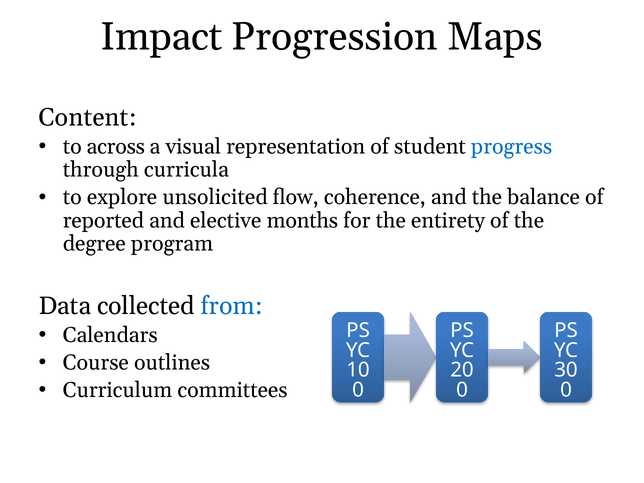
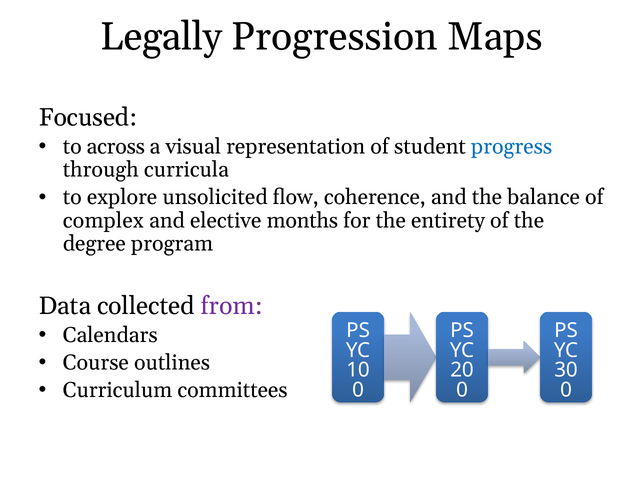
Impact: Impact -> Legally (161, 37)
Content: Content -> Focused (88, 117)
reported: reported -> complex (103, 220)
from colour: blue -> purple (232, 306)
